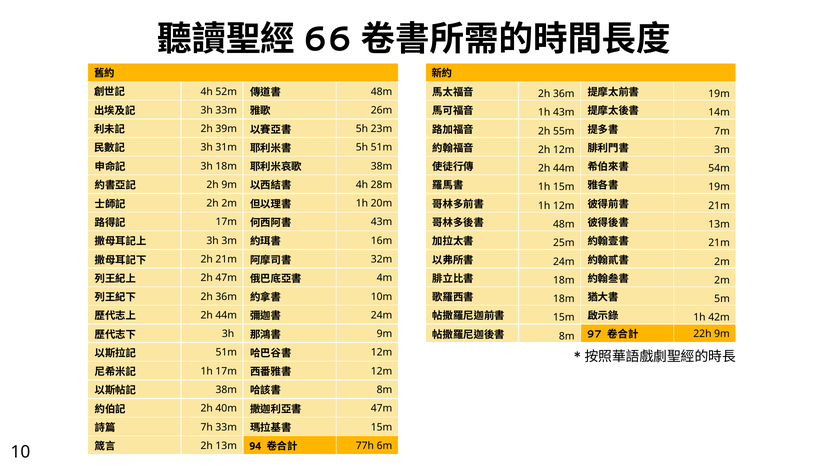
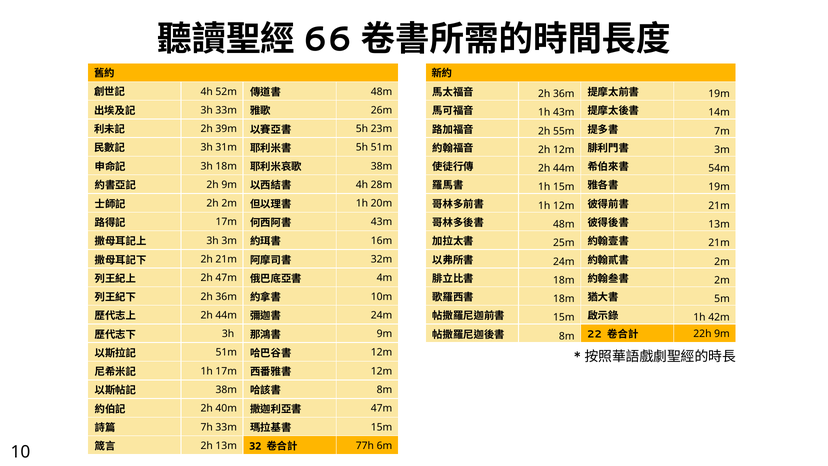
97: 97 -> 22 (594, 334)
94: 94 -> 32 (255, 446)
